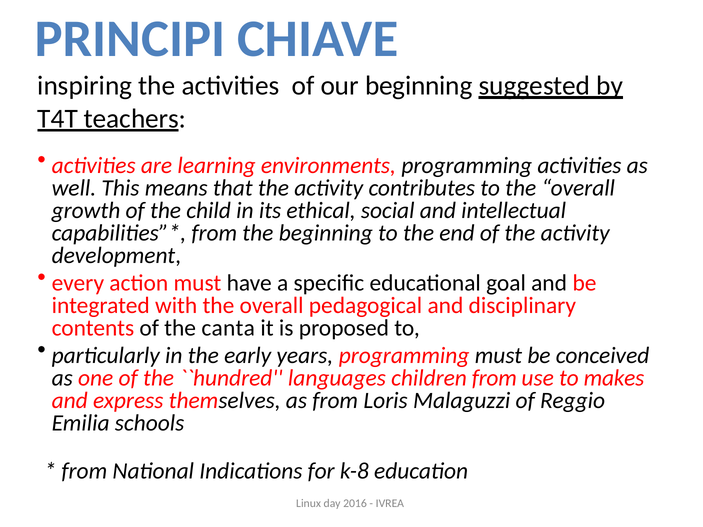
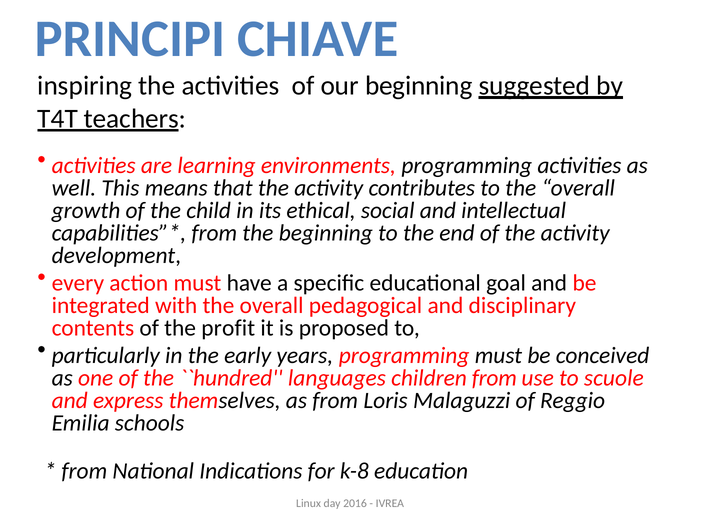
canta: canta -> profit (228, 328)
makes: makes -> scuole (614, 378)
